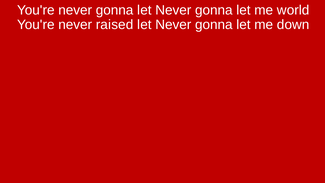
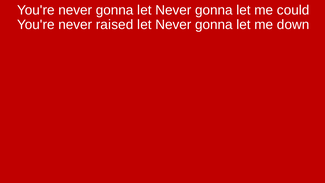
world: world -> could (293, 10)
